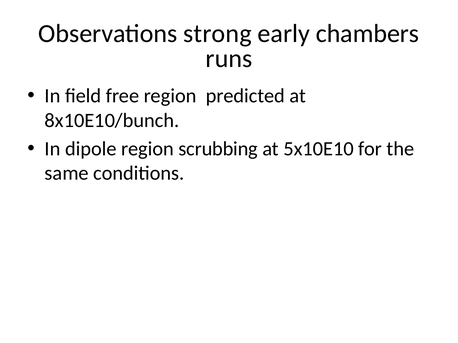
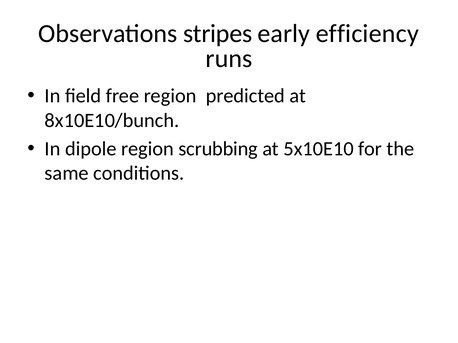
strong: strong -> stripes (218, 34)
chambers: chambers -> efficiency (367, 34)
